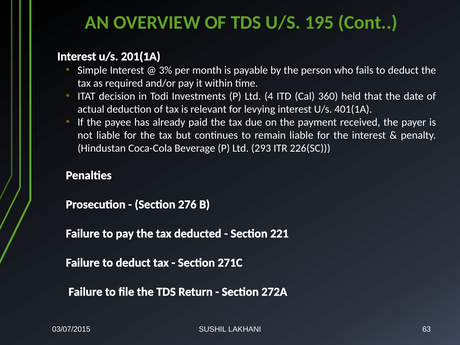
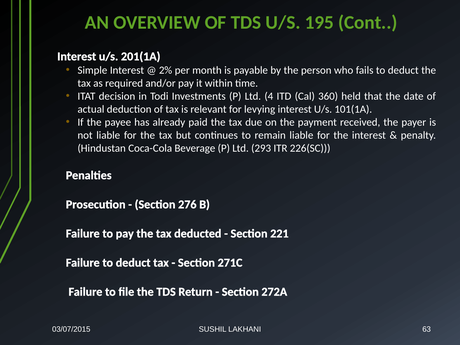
3%: 3% -> 2% (166, 70)
401(1A: 401(1A -> 101(1A (353, 109)
